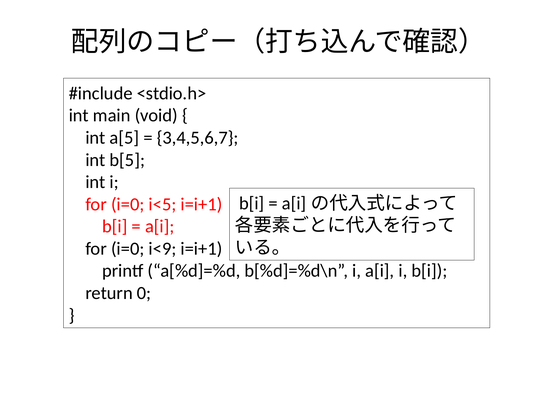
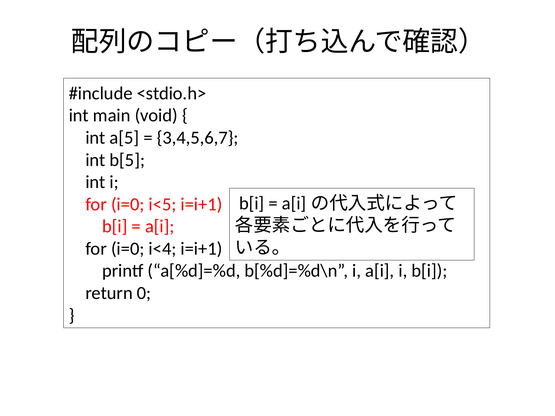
i<9: i<9 -> i<4 (162, 249)
